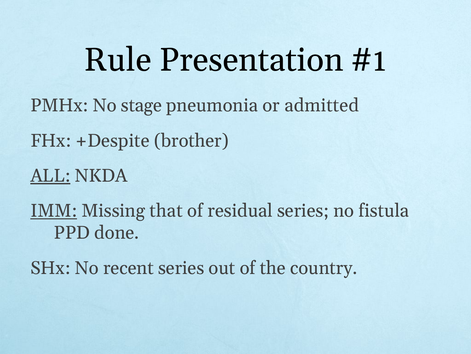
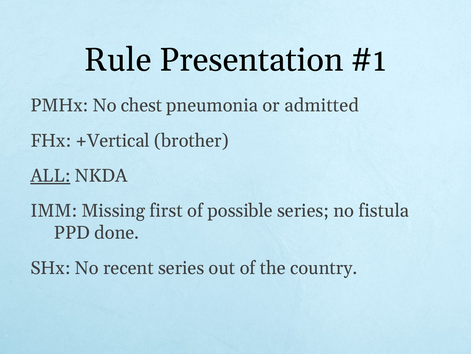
stage: stage -> chest (141, 105)
+Despite: +Despite -> +Vertical (113, 140)
IMM underline: present -> none (54, 210)
that: that -> first (166, 210)
residual: residual -> possible (240, 210)
